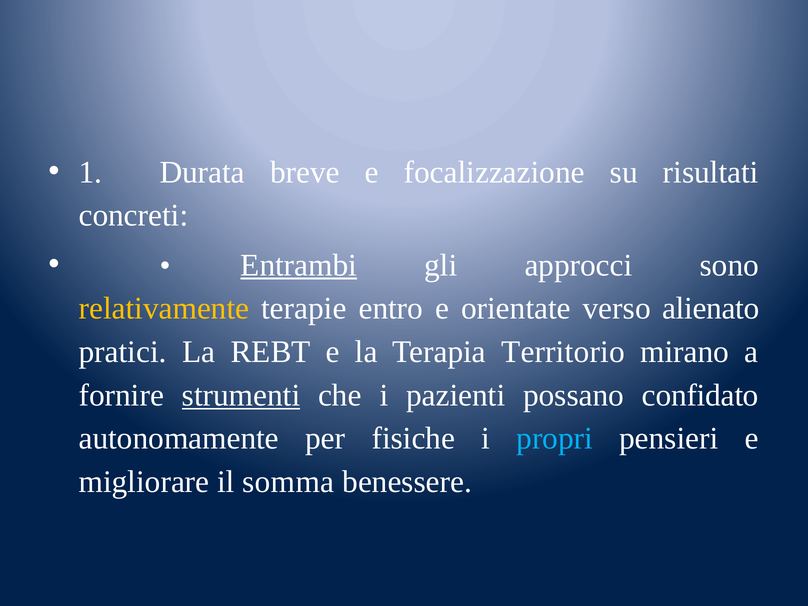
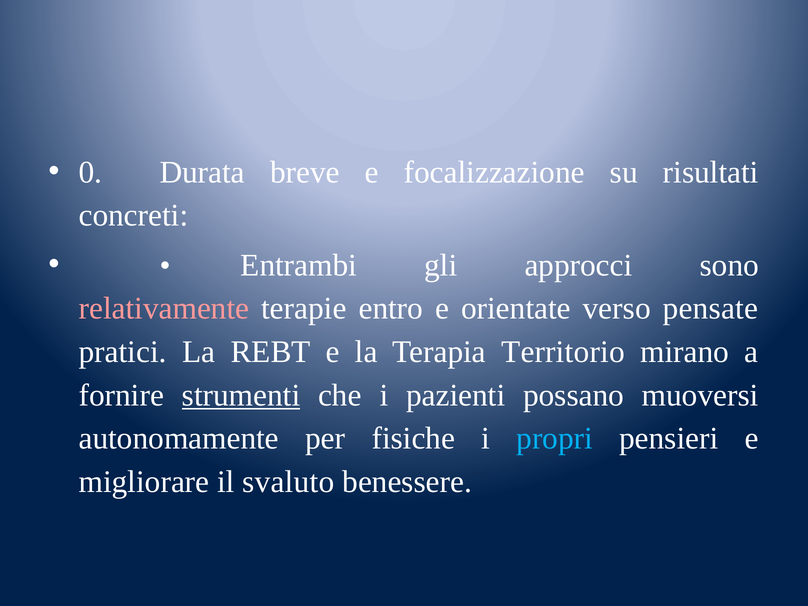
1: 1 -> 0 (91, 172)
Entrambi underline: present -> none (299, 265)
relativamente colour: yellow -> pink (164, 309)
alienato: alienato -> pensate (711, 309)
confidato: confidato -> muoversi (700, 395)
somma: somma -> svaluto (288, 482)
